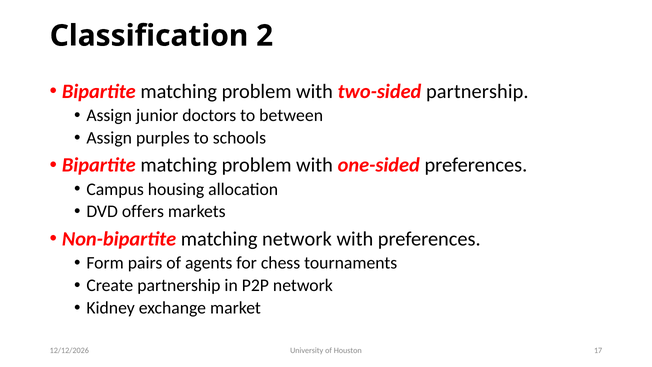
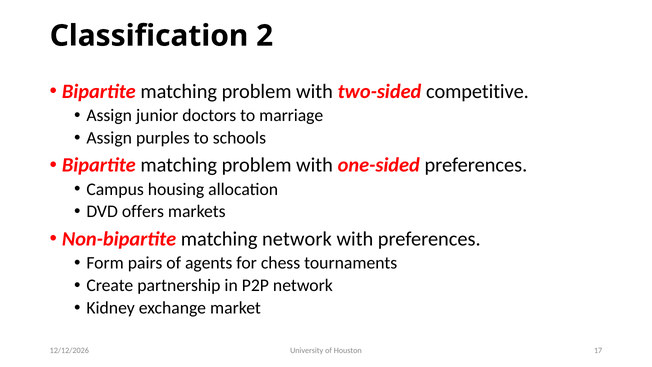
two-sided partnership: partnership -> competitive (477, 91)
between: between -> marriage (291, 115)
